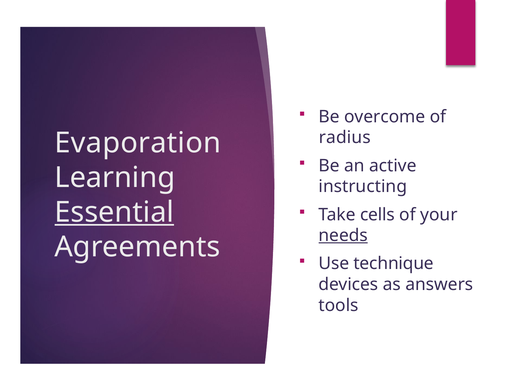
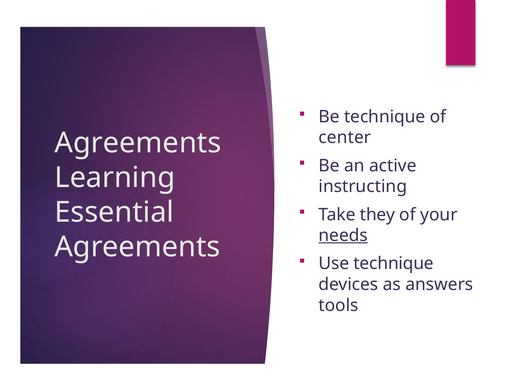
Be overcome: overcome -> technique (385, 117)
radius: radius -> center (345, 138)
Evaporation: Evaporation -> Agreements (138, 143)
Essential underline: present -> none (114, 212)
cells: cells -> they (378, 215)
